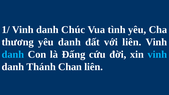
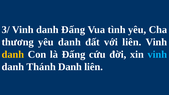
1/: 1/ -> 3/ (6, 30)
danh Chúc: Chúc -> Đấng (73, 30)
danh colour: light blue -> yellow (13, 54)
Thánh Chan: Chan -> Danh (70, 67)
